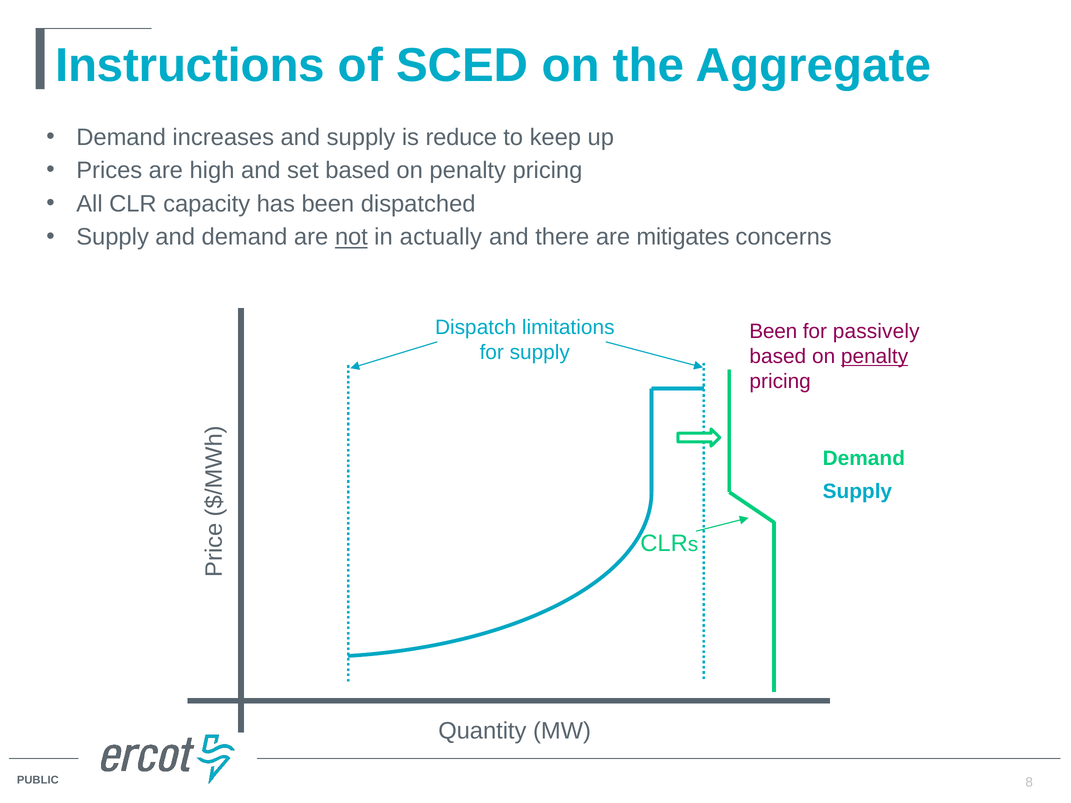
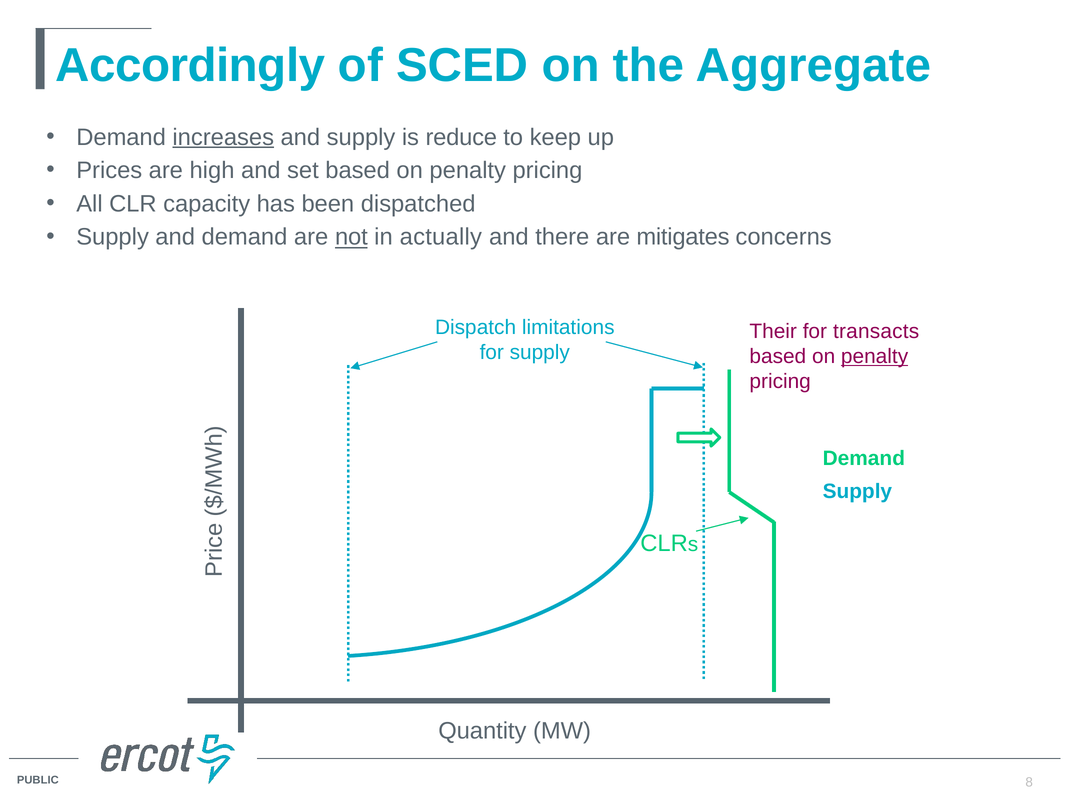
Instructions: Instructions -> Accordingly (190, 66)
increases underline: none -> present (223, 137)
Been: Been -> Their (773, 332)
passively: passively -> transacts (876, 332)
